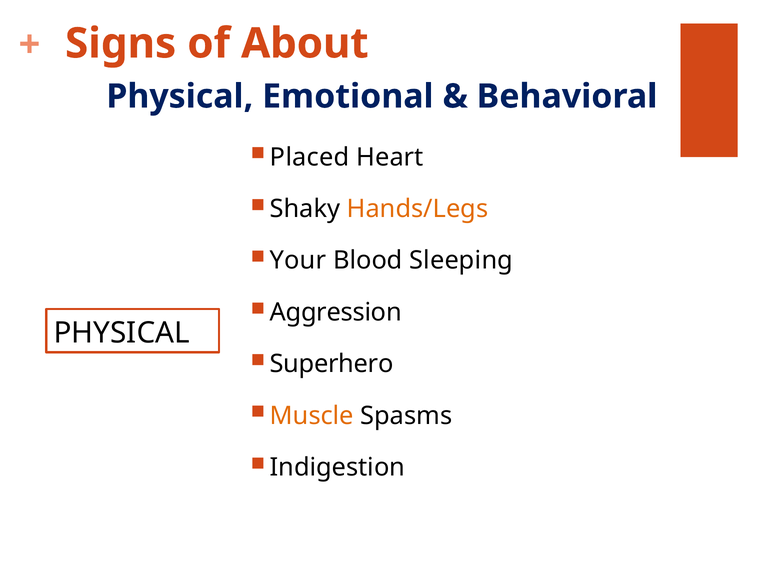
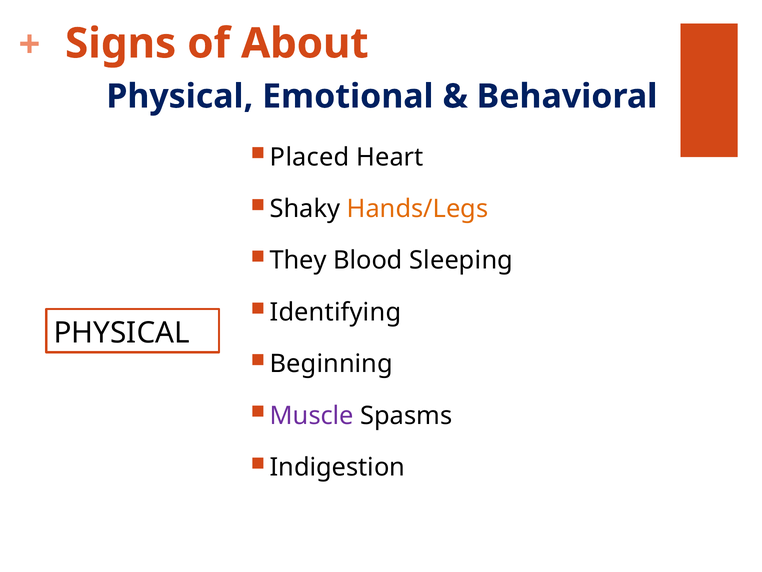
Your: Your -> They (298, 260)
Aggression: Aggression -> Identifying (336, 312)
Superhero: Superhero -> Beginning (331, 364)
Muscle colour: orange -> purple (312, 415)
